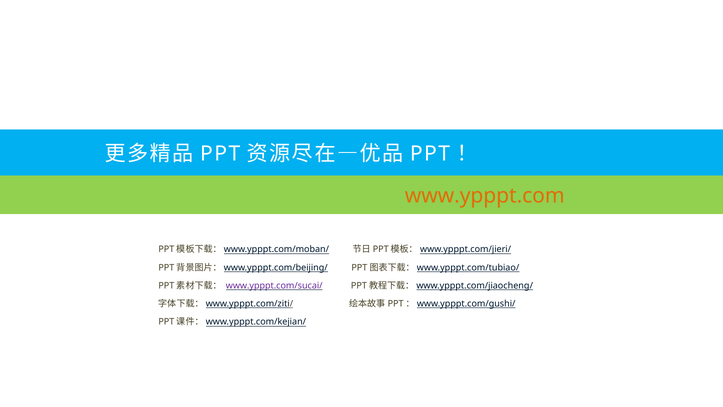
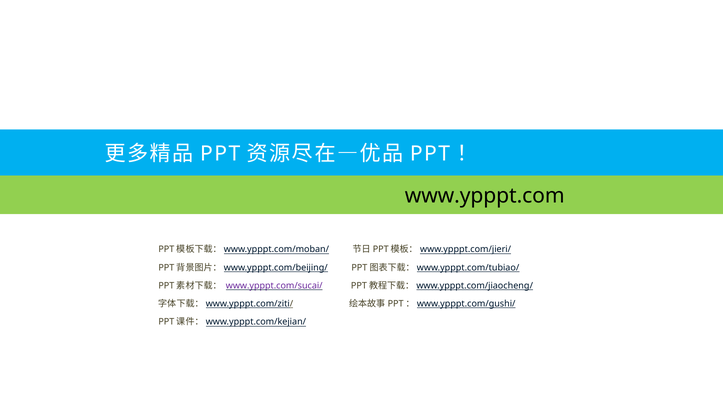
www.ypppt.com colour: orange -> black (485, 196)
